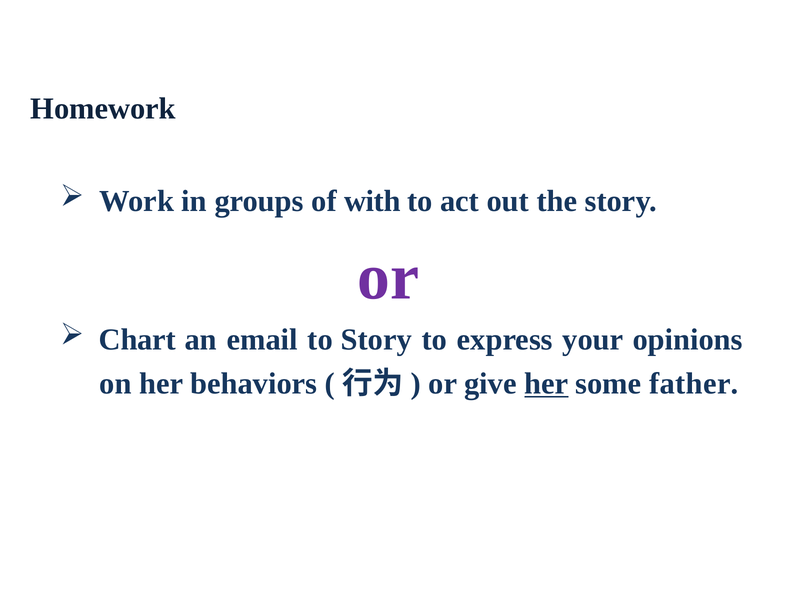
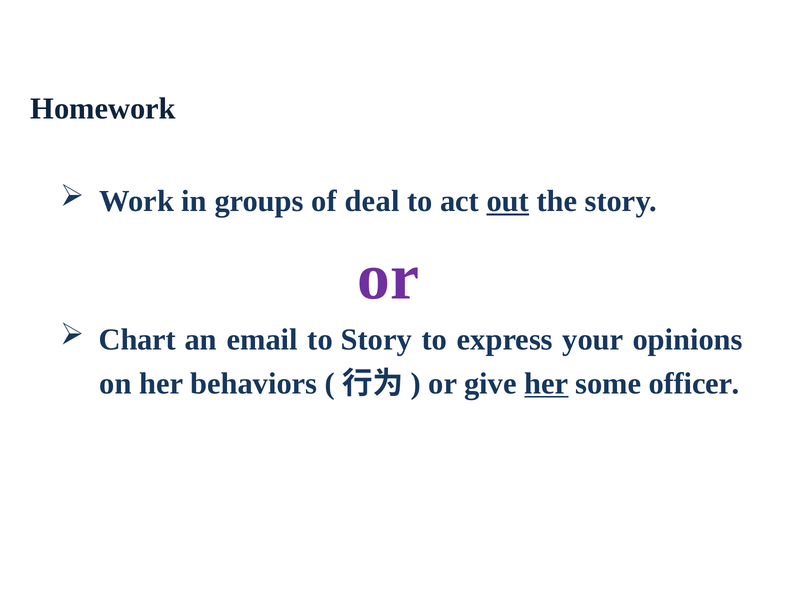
with: with -> deal (372, 201)
out underline: none -> present (508, 201)
father: father -> officer (694, 383)
